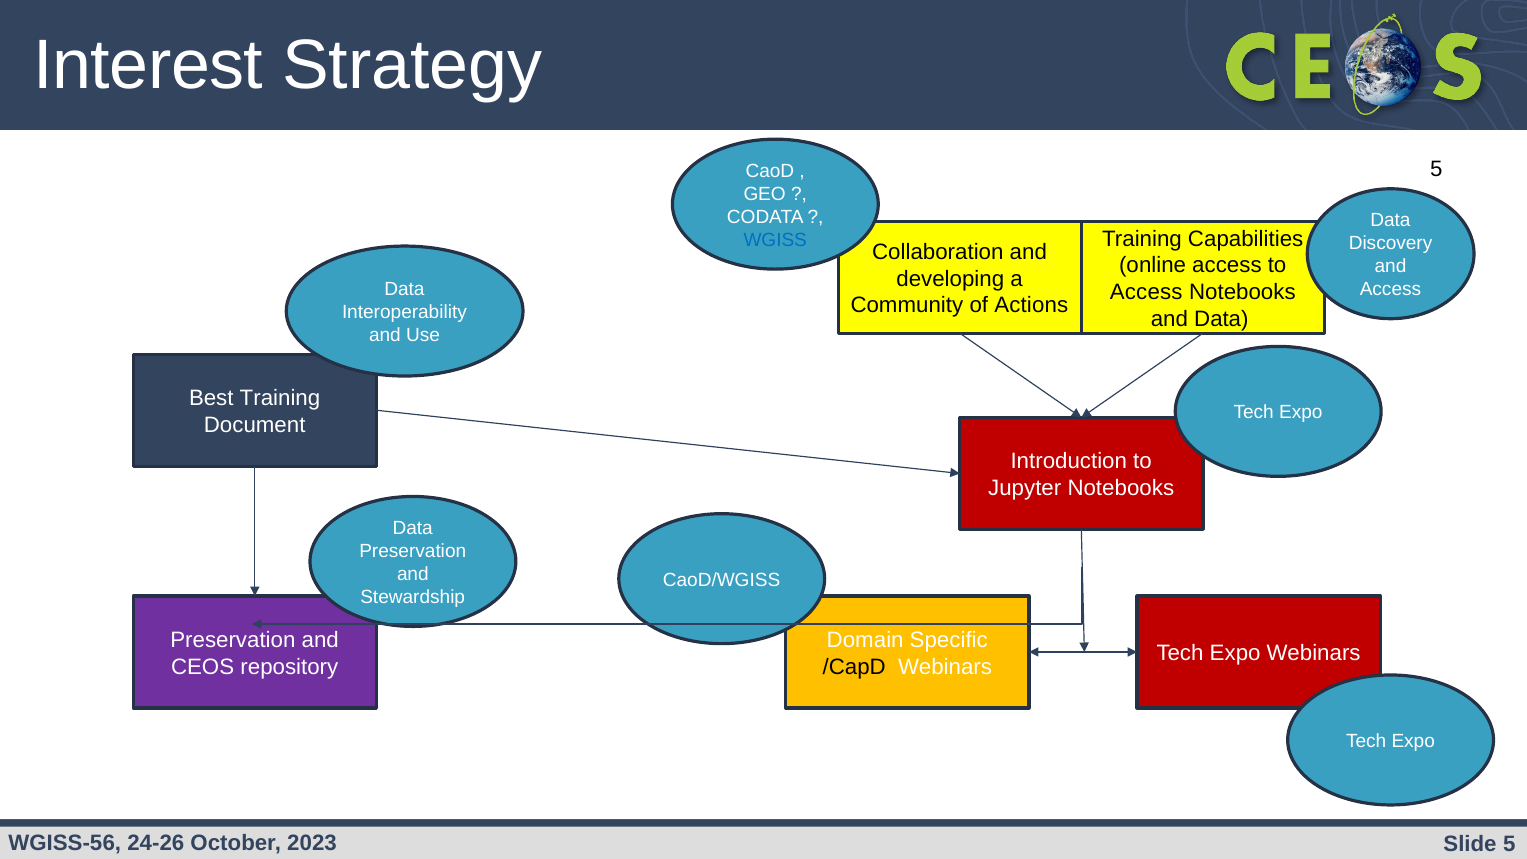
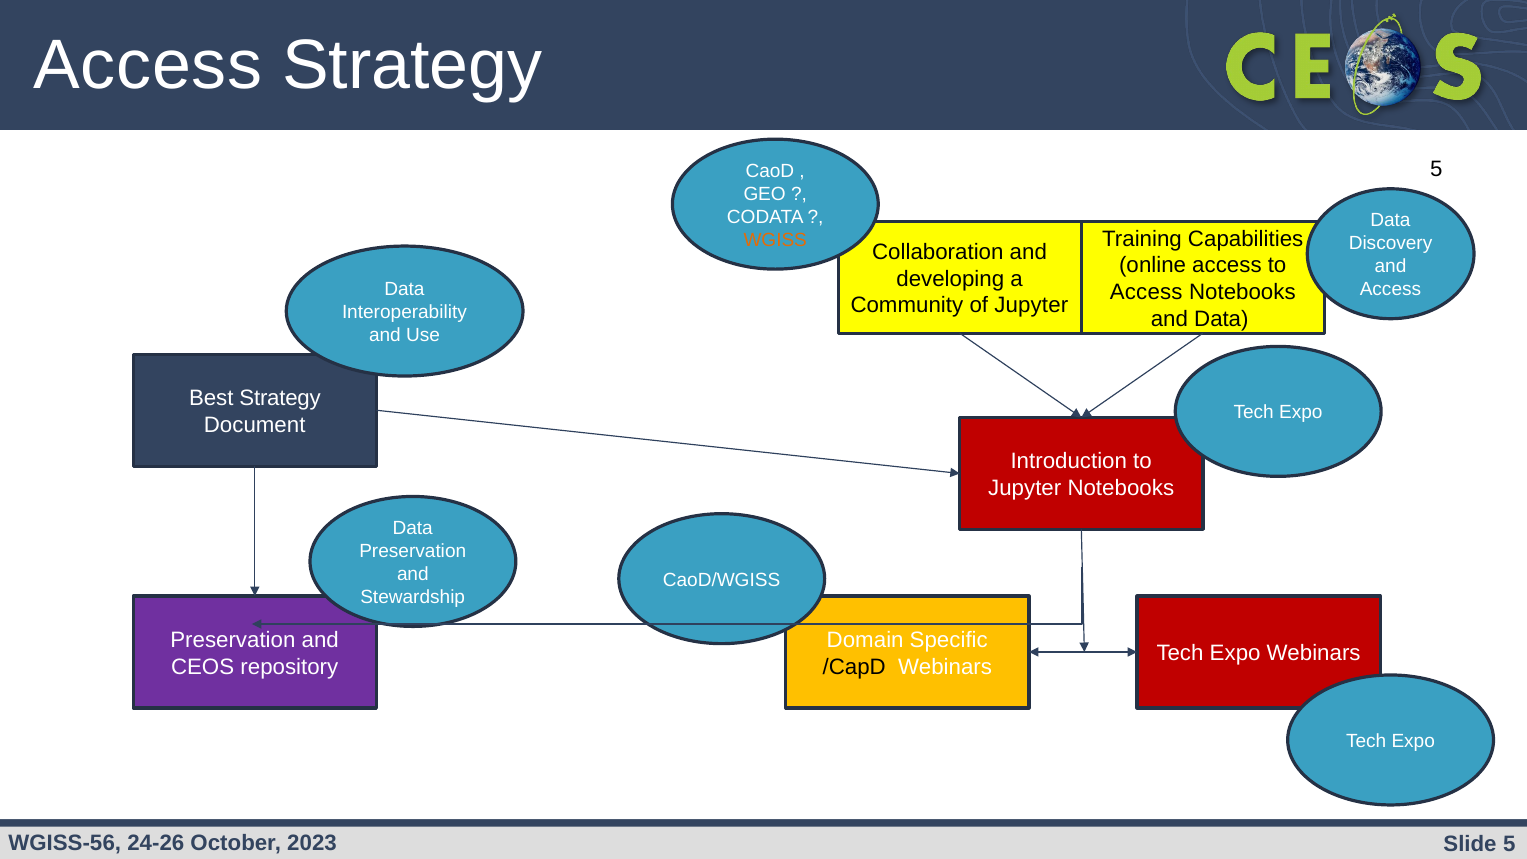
Interest: Interest -> Access (148, 65)
WGISS colour: blue -> orange (775, 240)
of Actions: Actions -> Jupyter (1031, 306)
Best Training: Training -> Strategy (280, 398)
